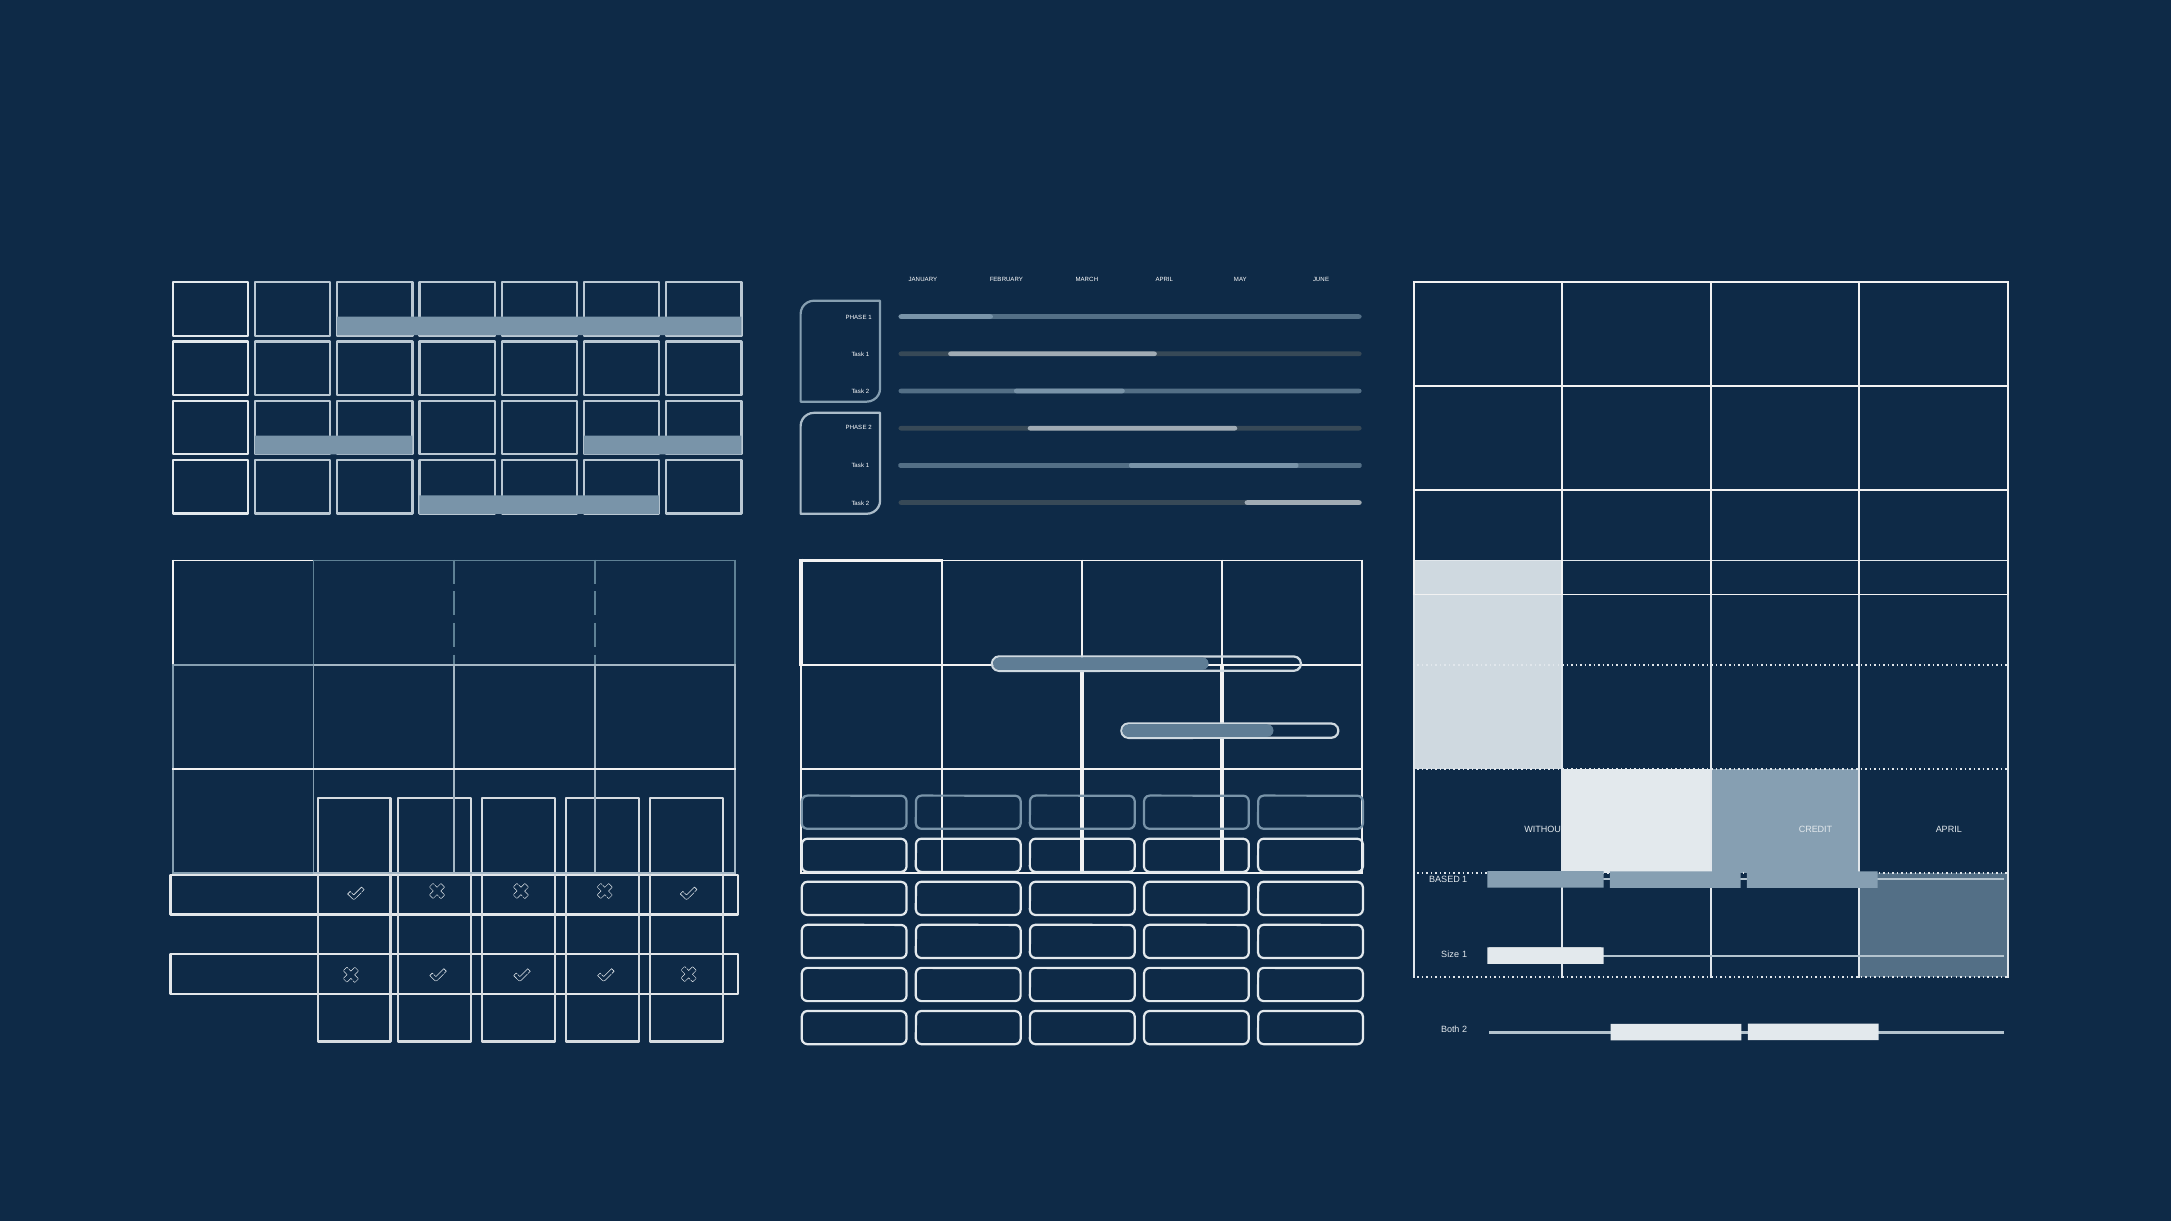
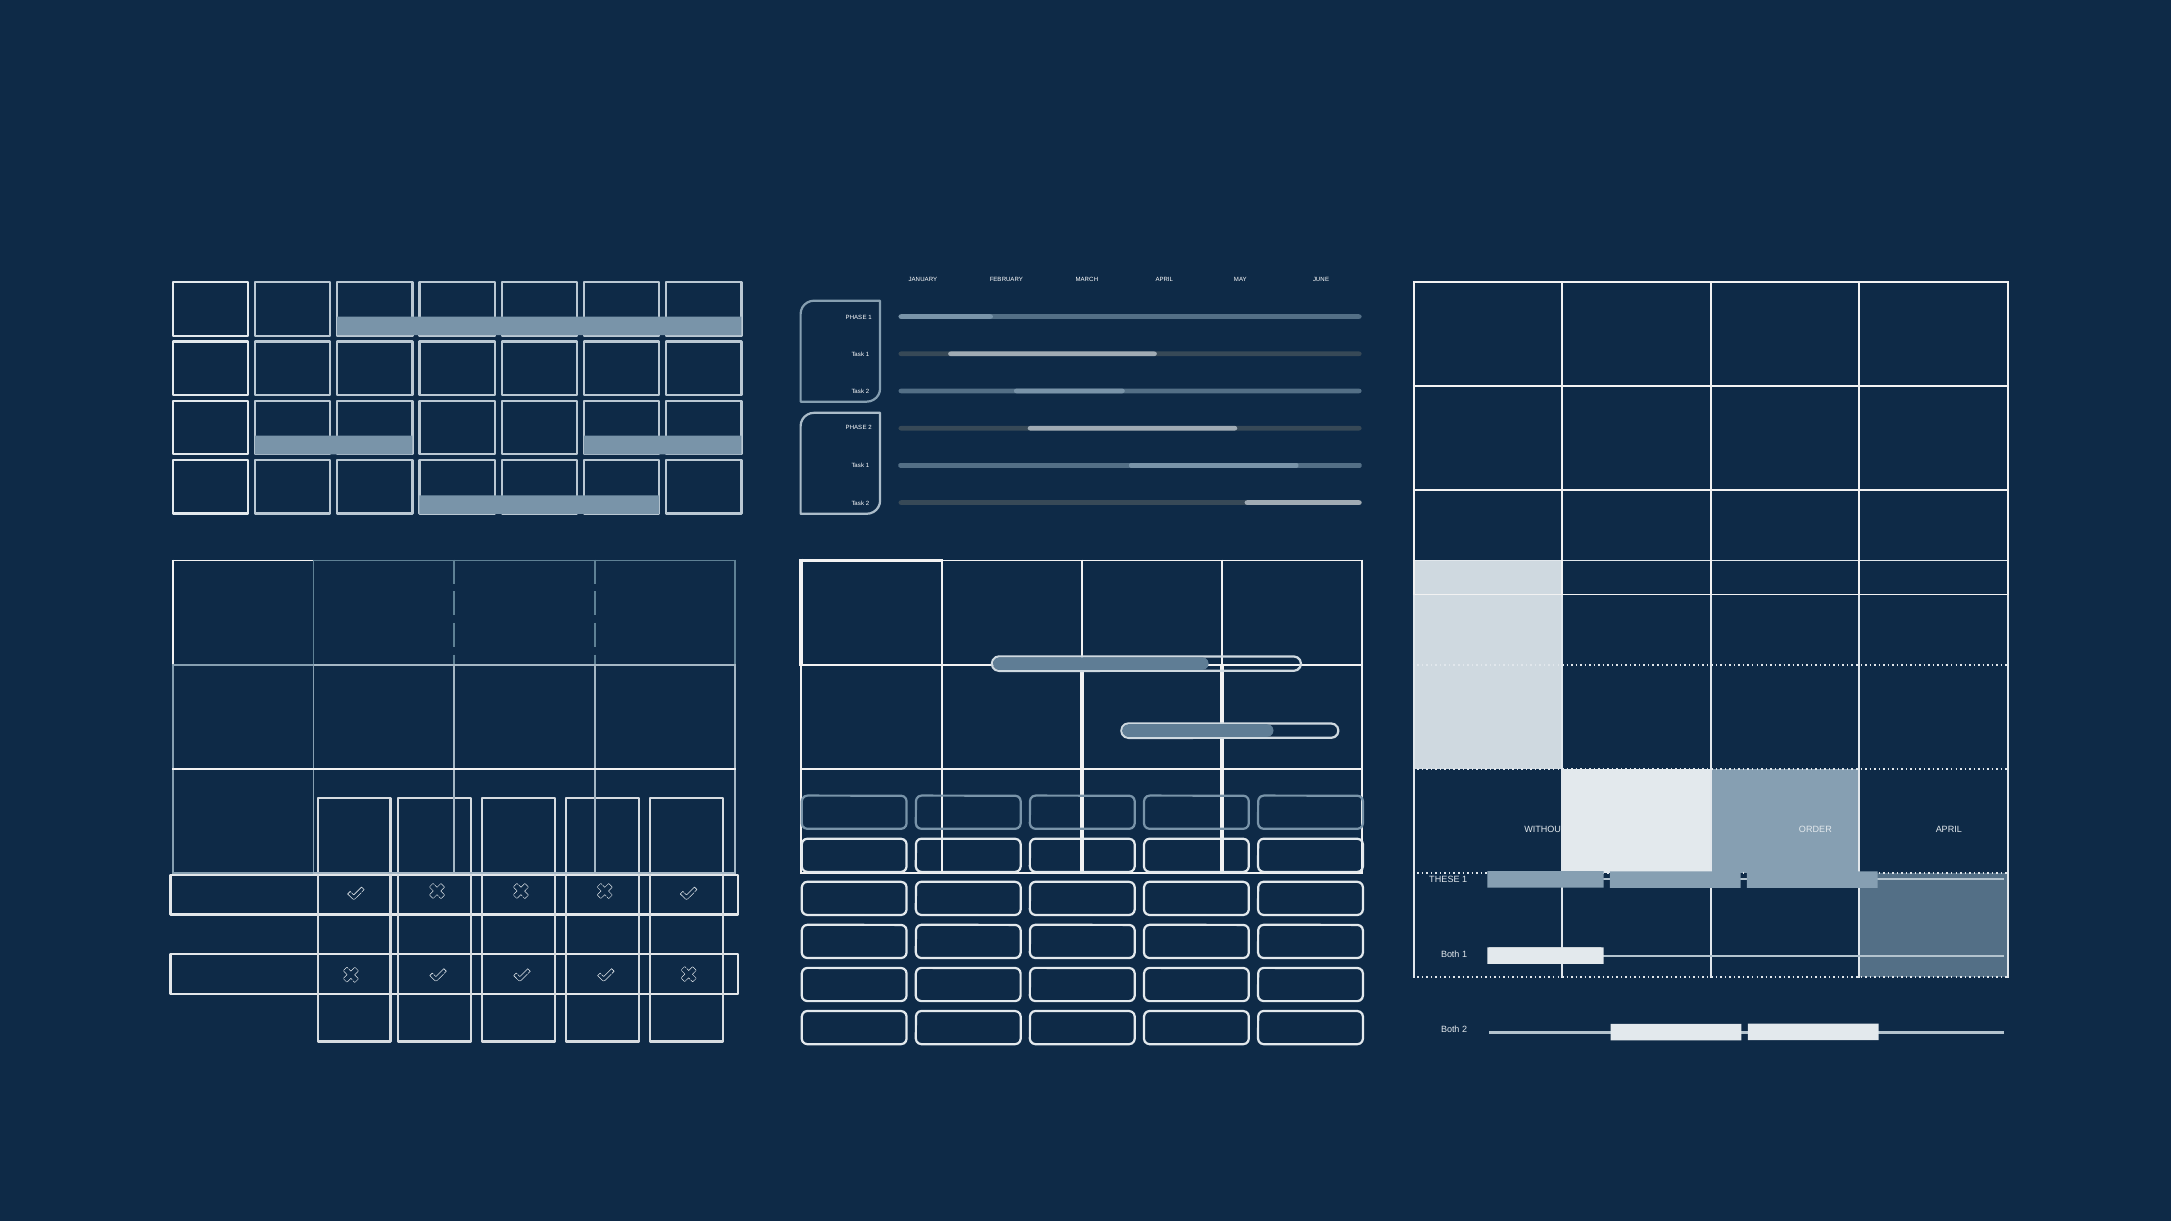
CREDIT: CREDIT -> ORDER (1815, 830)
BASED: BASED -> THESE (1444, 880)
Size: Size -> Both (1450, 955)
